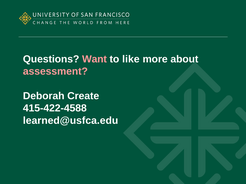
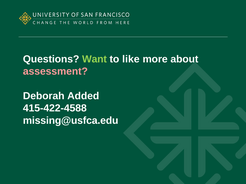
Want colour: pink -> light green (94, 59)
Create: Create -> Added (83, 96)
learned@usfca.edu: learned@usfca.edu -> missing@usfca.edu (71, 121)
